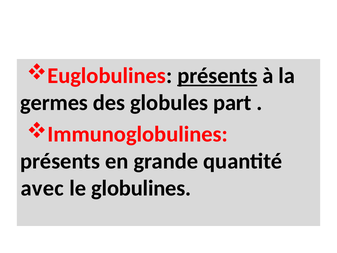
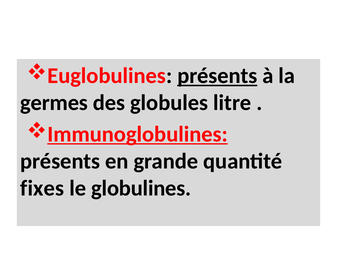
part: part -> litre (232, 103)
Immunoglobulines underline: none -> present (138, 134)
avec: avec -> fixes (42, 188)
